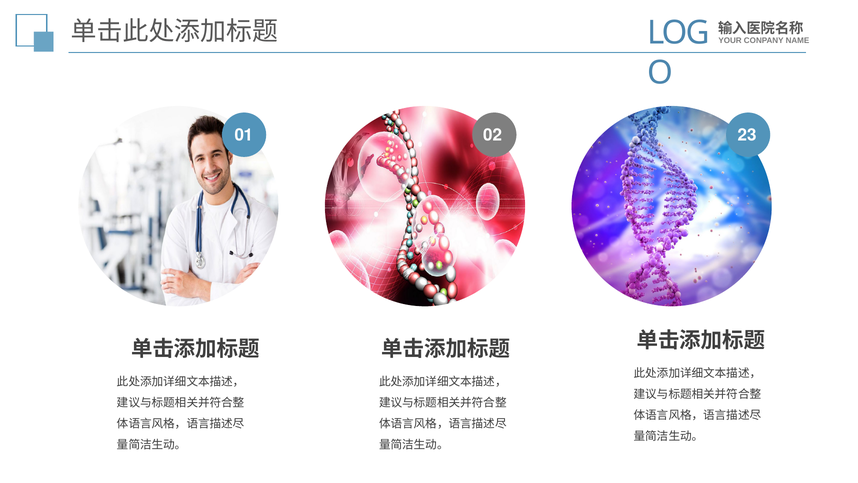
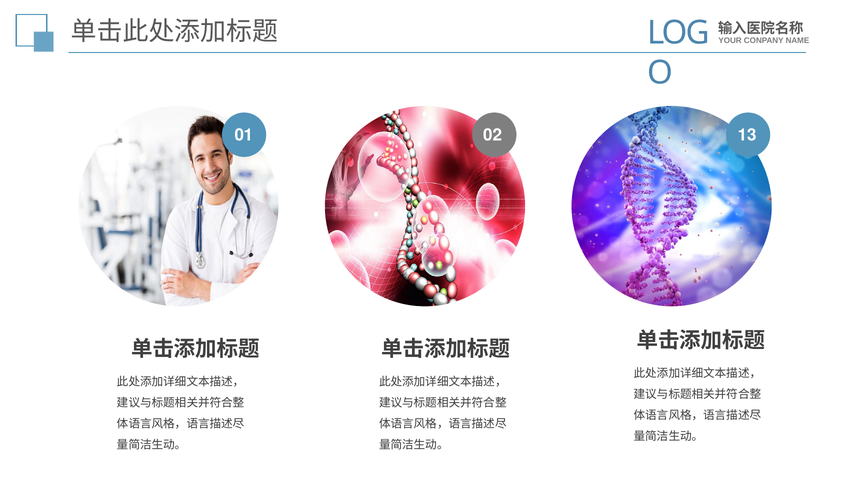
23: 23 -> 13 (747, 135)
